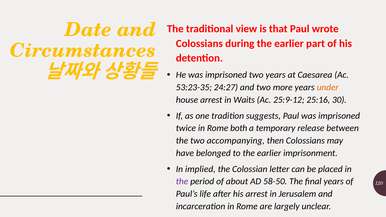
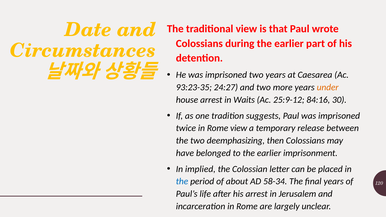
53:23-35: 53:23-35 -> 93:23-35 (194, 87)
25:16: 25:16 -> 84:16 (318, 100)
Rome both: both -> view (239, 128)
accompanying: accompanying -> deemphasizing (236, 141)
the colour: purple -> blue (182, 182)
58-50: 58-50 -> 58-34 (275, 182)
